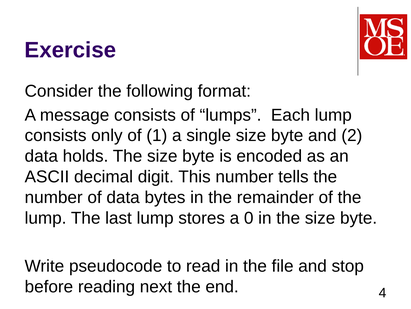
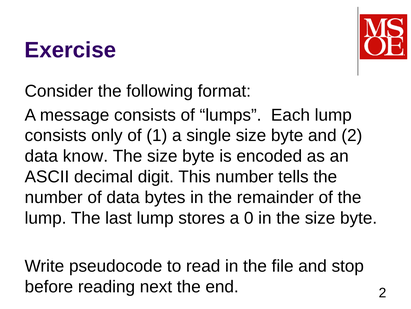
holds: holds -> know (85, 156)
end 4: 4 -> 2 (383, 292)
